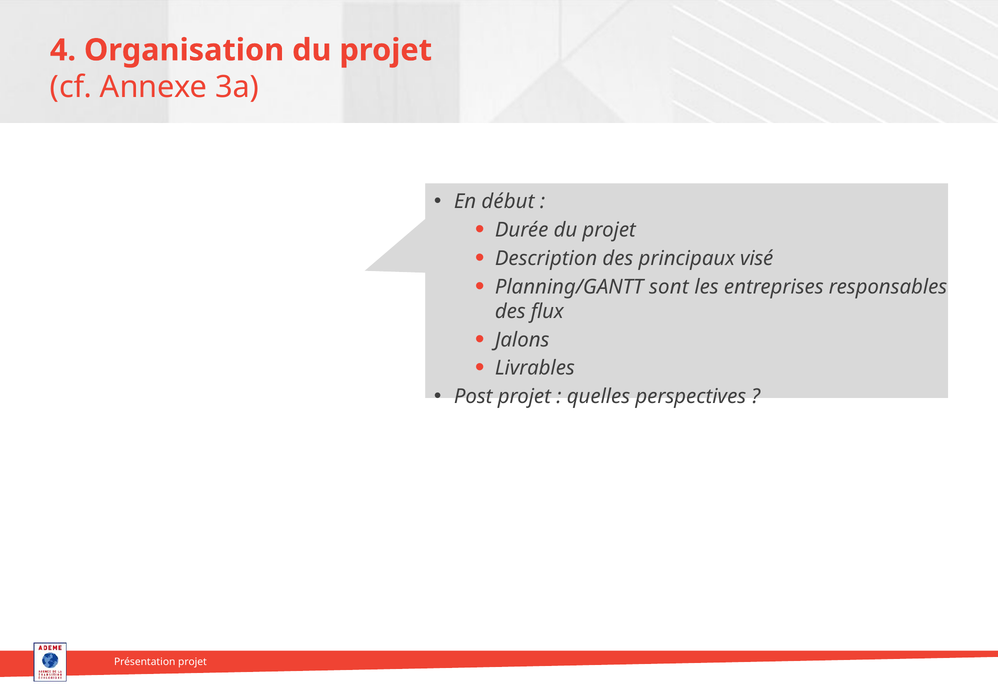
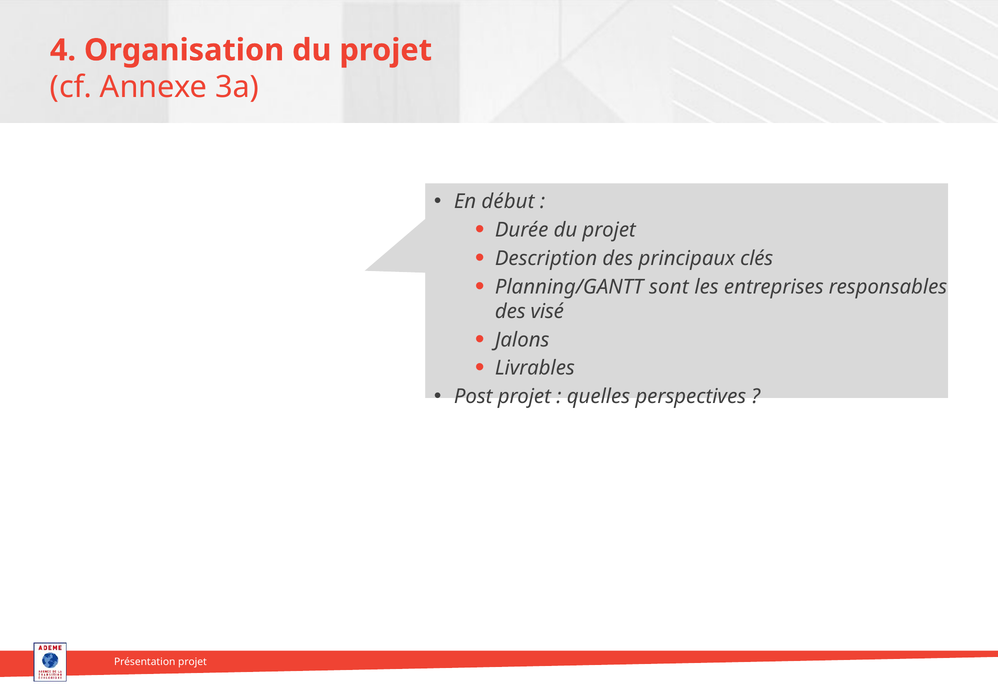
visé: visé -> clés (757, 258)
flux: flux -> visé (547, 311)
